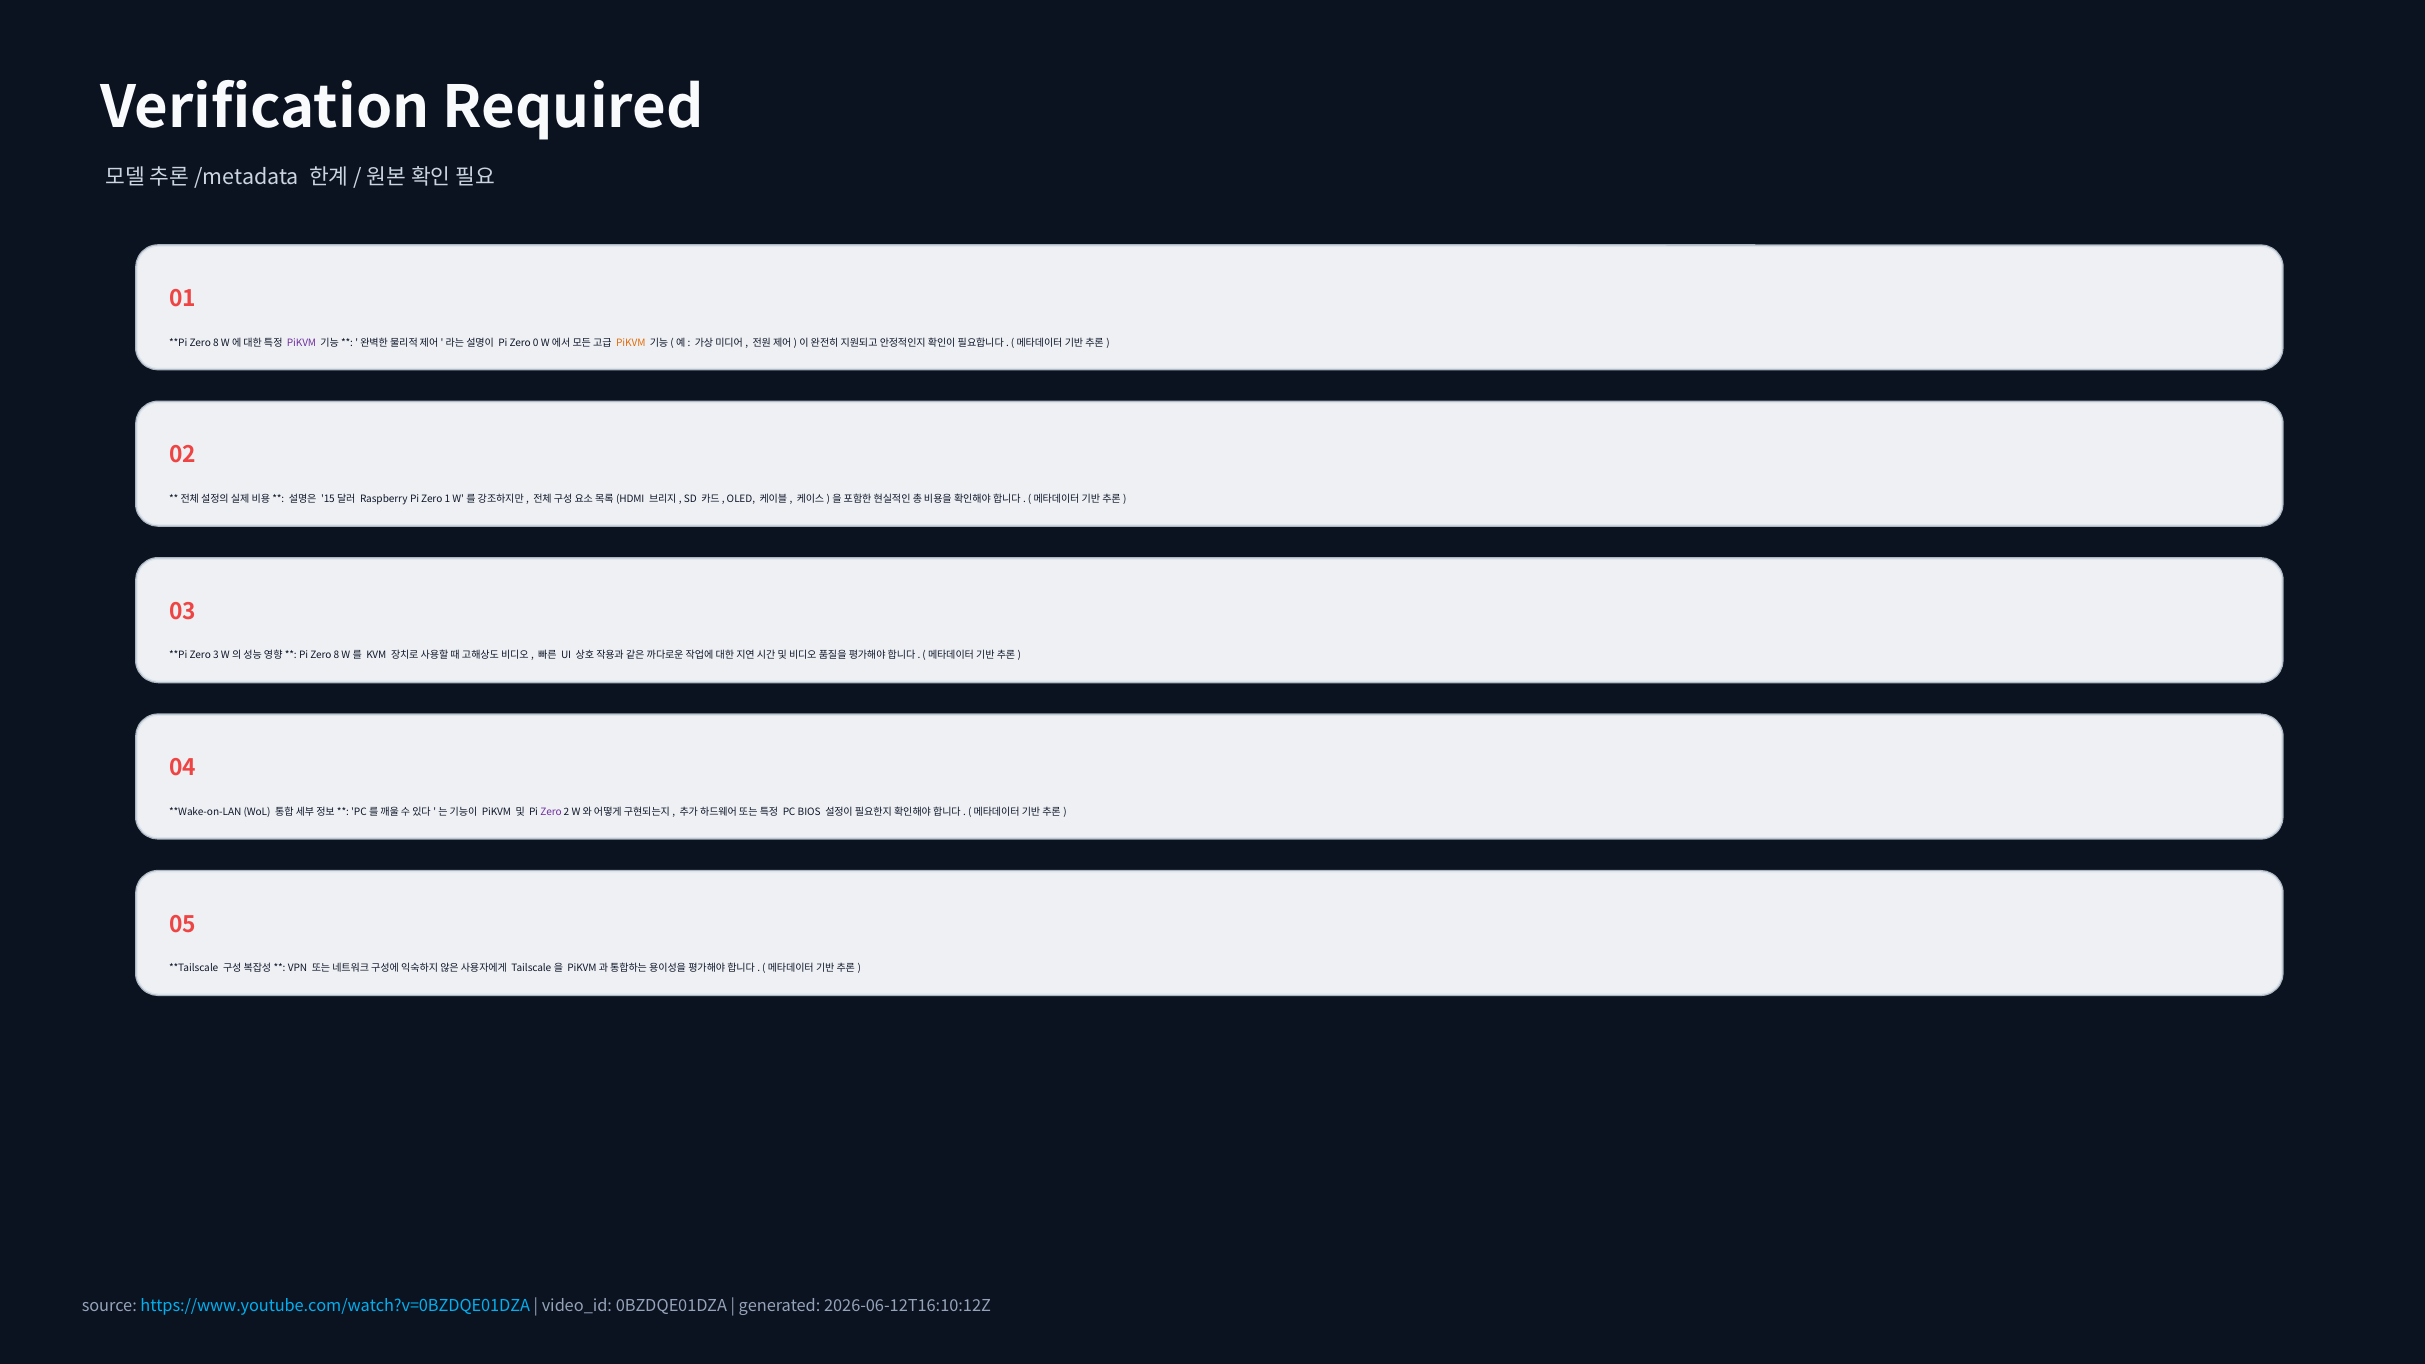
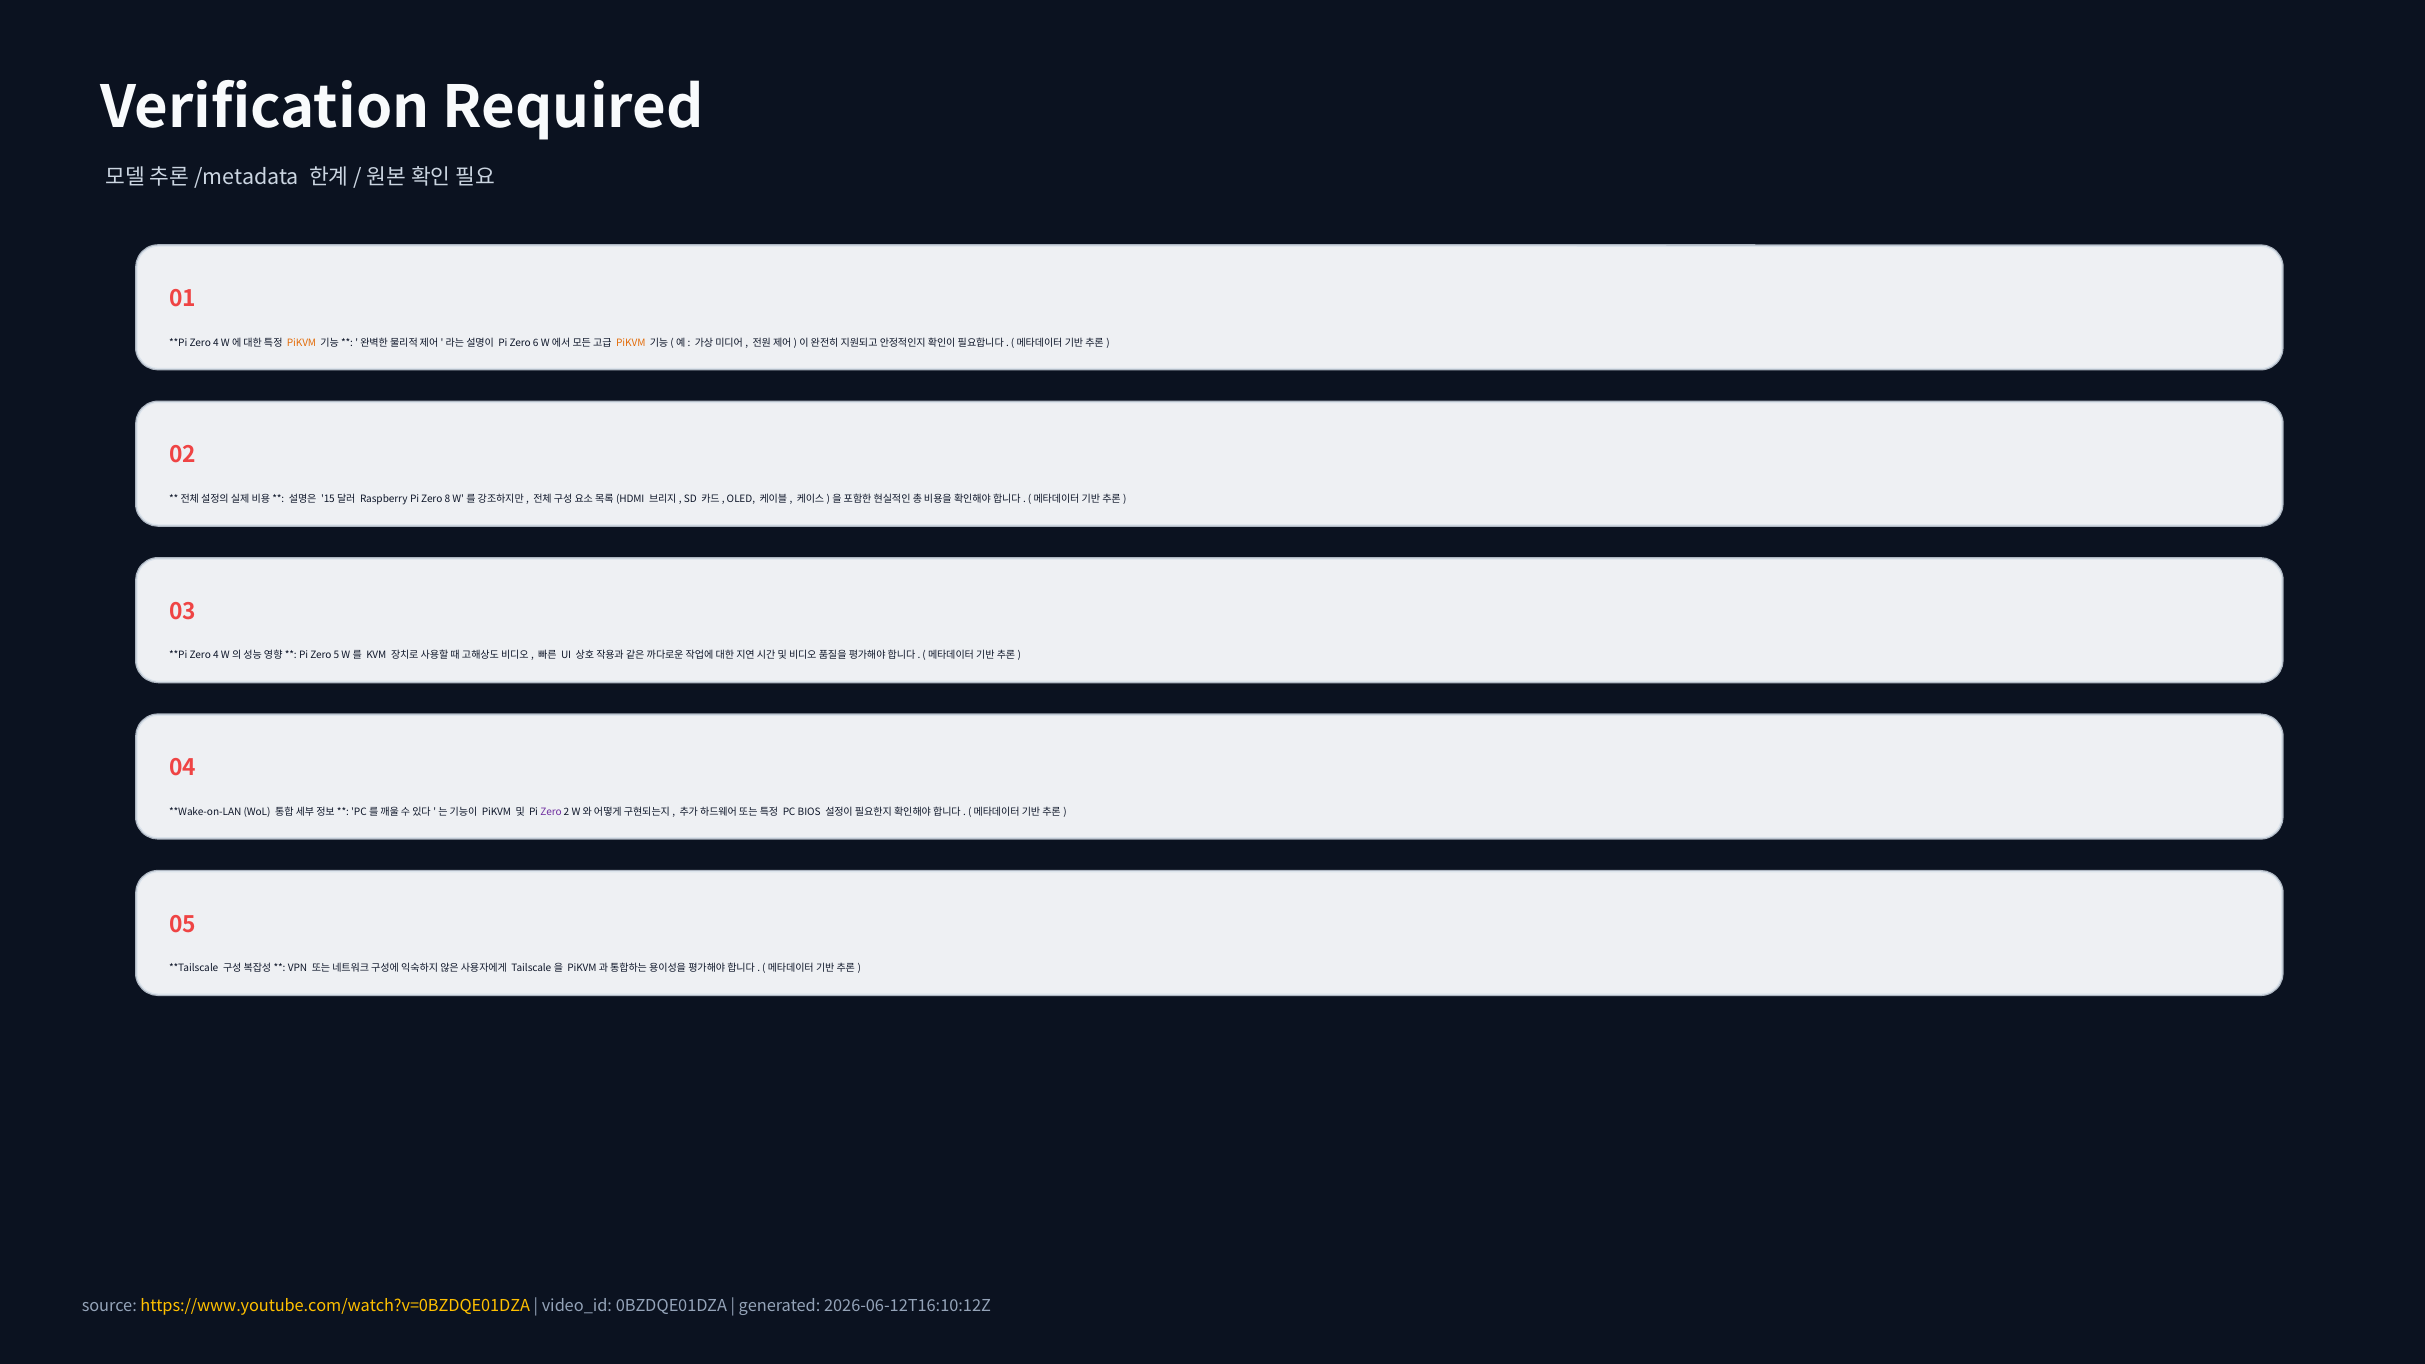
8: 8 -> 4 (216, 343)
PiKVM colour: purple -> orange (302, 343)
0: 0 -> 6 (536, 343)
1: 1 -> 8 (447, 499)
3: 3 -> 4 (216, 656)
Pi Zero 8: 8 -> 5 (336, 656)
https://www.youtube.com/watch?v=0BZDQE01DZA colour: light blue -> yellow (335, 1306)
